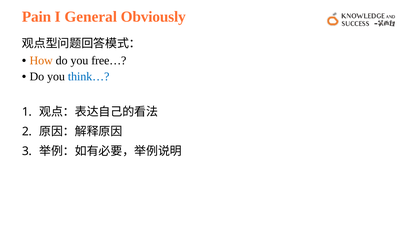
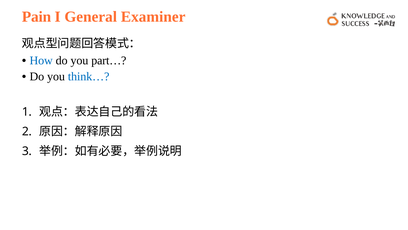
Obviously: Obviously -> Examiner (153, 17)
How colour: orange -> blue (41, 60)
free…: free… -> part… (109, 60)
